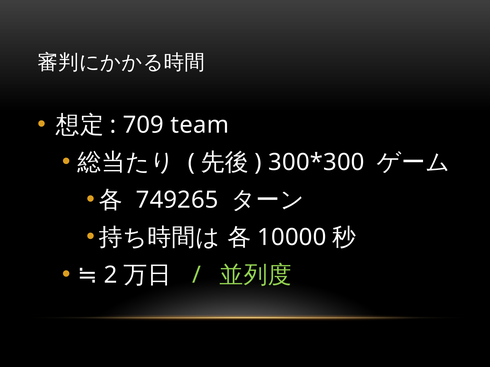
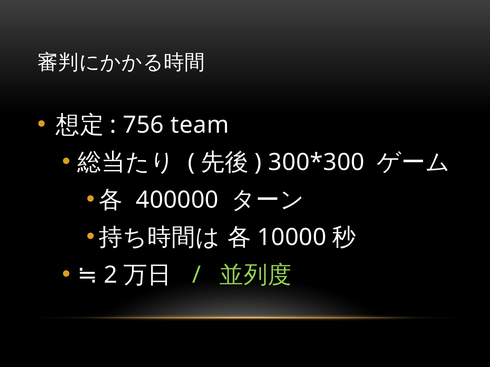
709: 709 -> 756 (143, 125)
749265: 749265 -> 400000 (177, 200)
